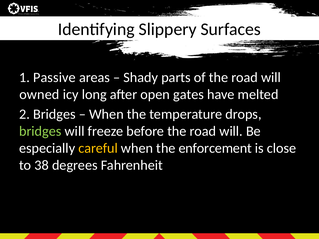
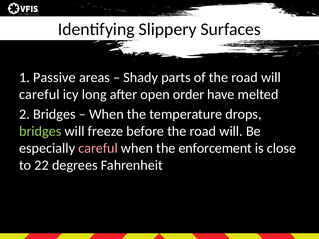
owned: owned -> careful (39, 95)
gates: gates -> order (189, 95)
careful colour: yellow -> pink (98, 148)
38: 38 -> 22 (42, 165)
